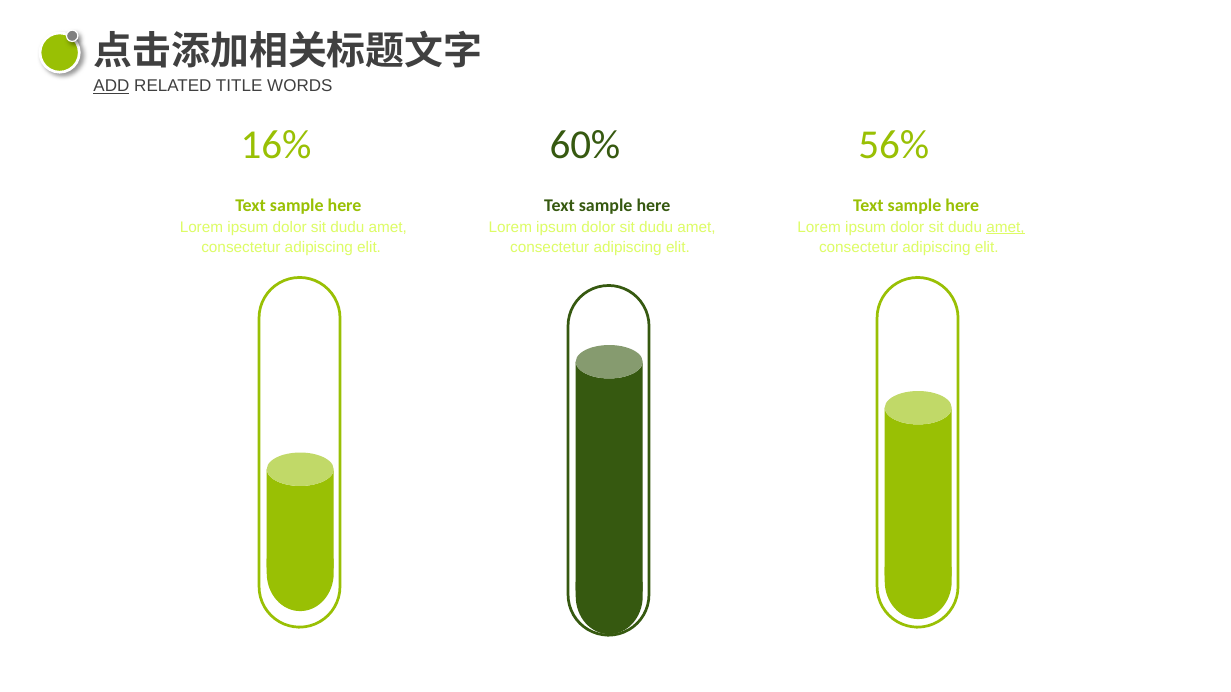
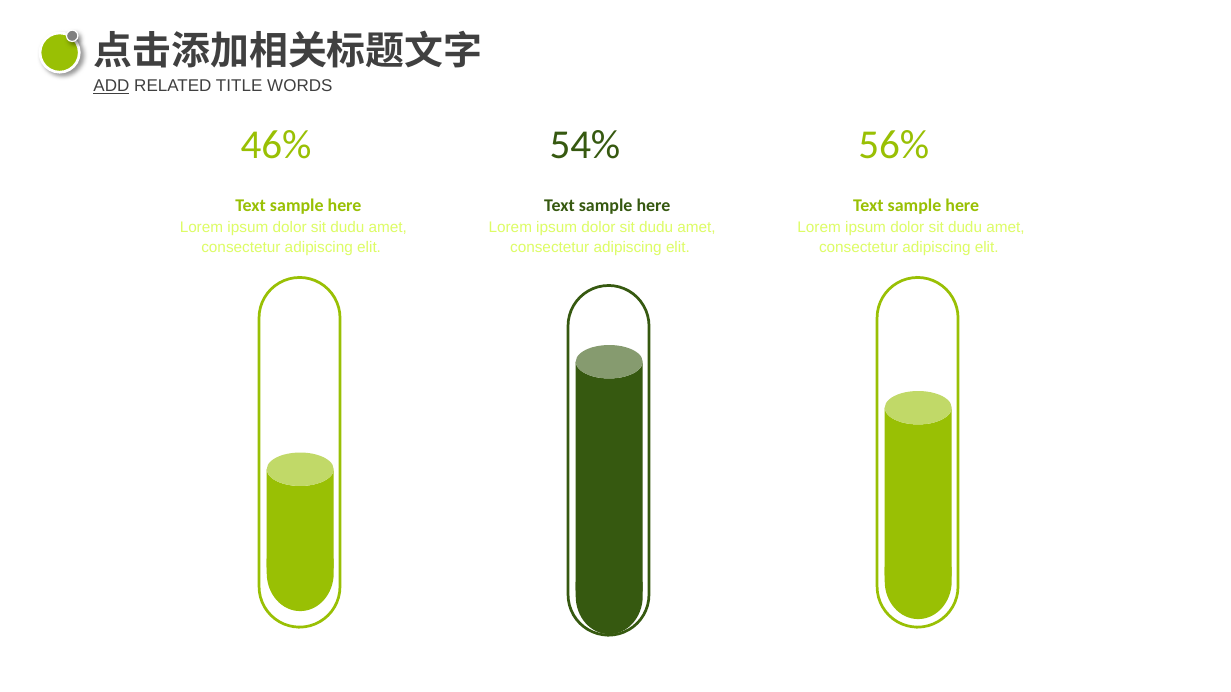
60%: 60% -> 54% (585, 145)
16%: 16% -> 46% (276, 145)
amet underline: present -> none (1005, 227)
